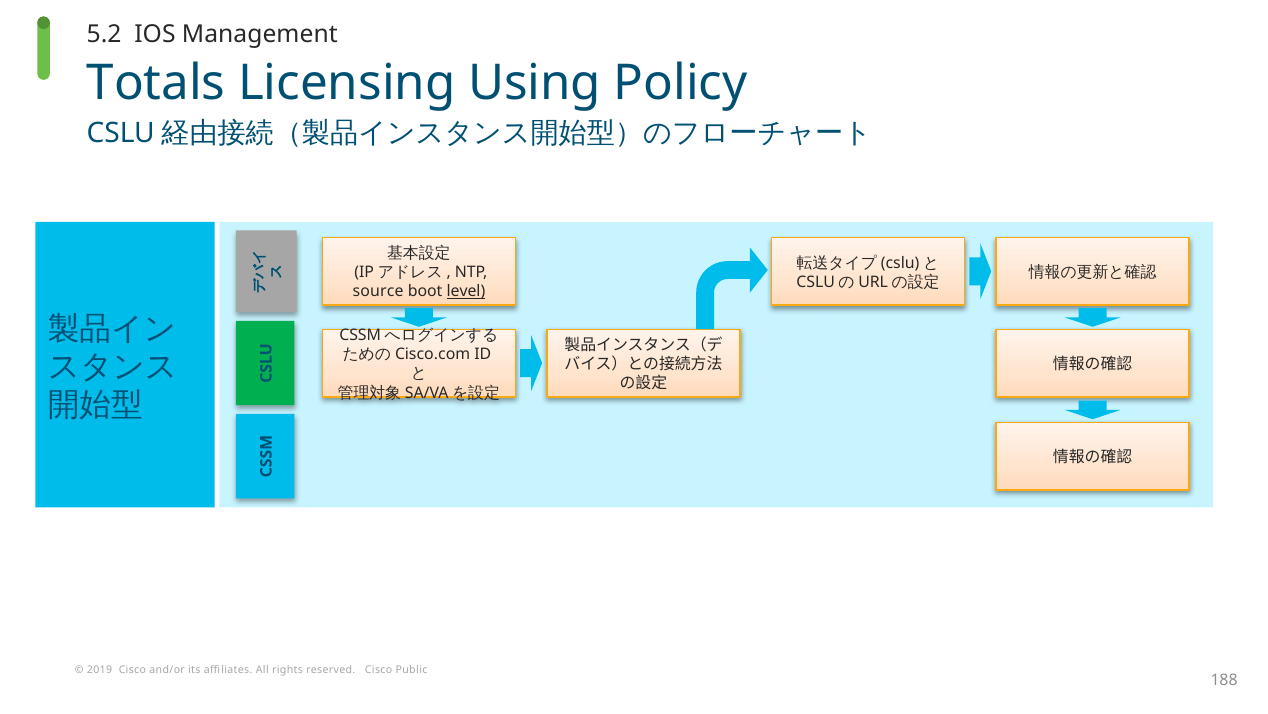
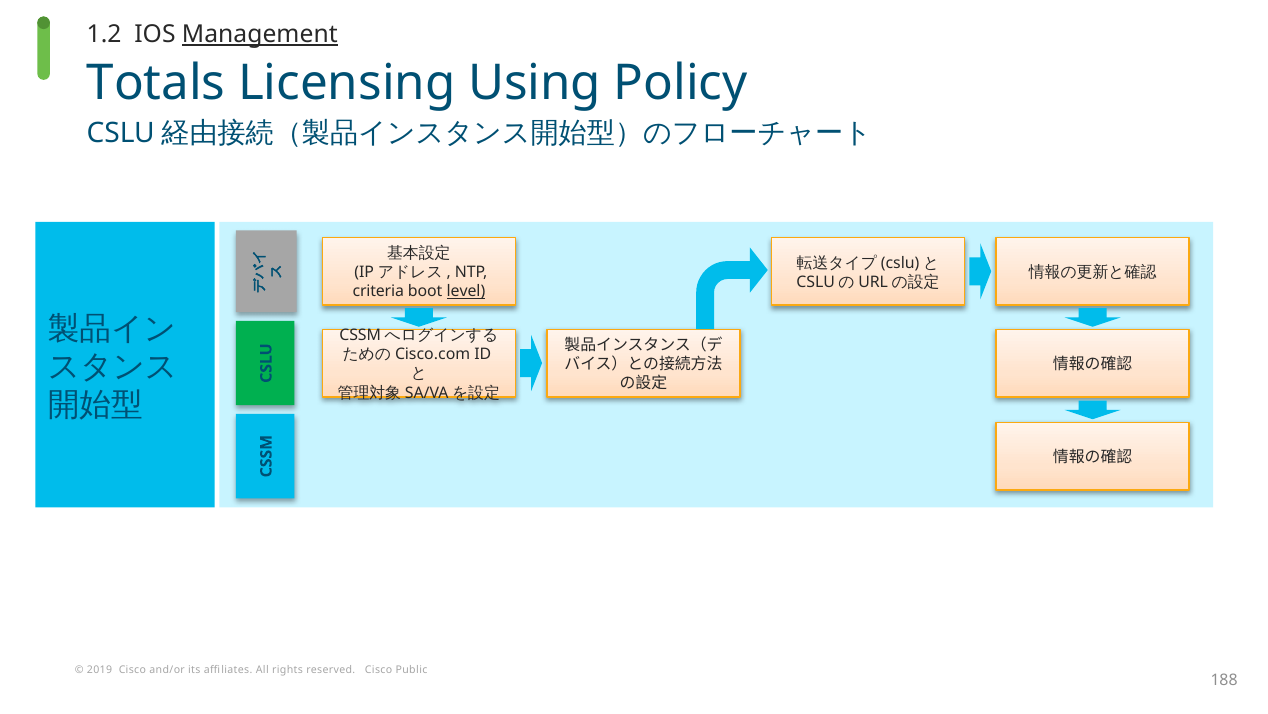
5.2: 5.2 -> 1.2 (104, 34)
Management underline: none -> present (260, 34)
source: source -> criteria (378, 291)
